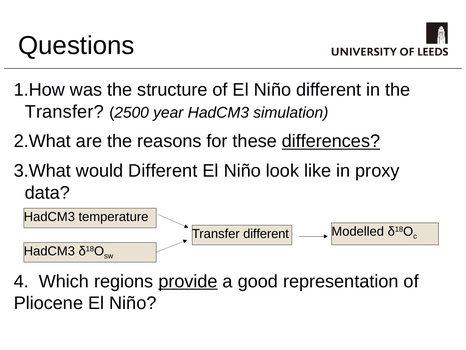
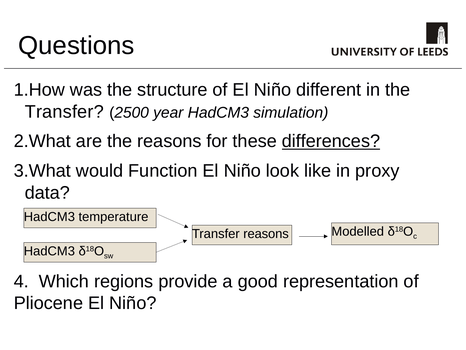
would Different: Different -> Function (163, 171)
Transfer different: different -> reasons (266, 233)
provide underline: present -> none (188, 281)
